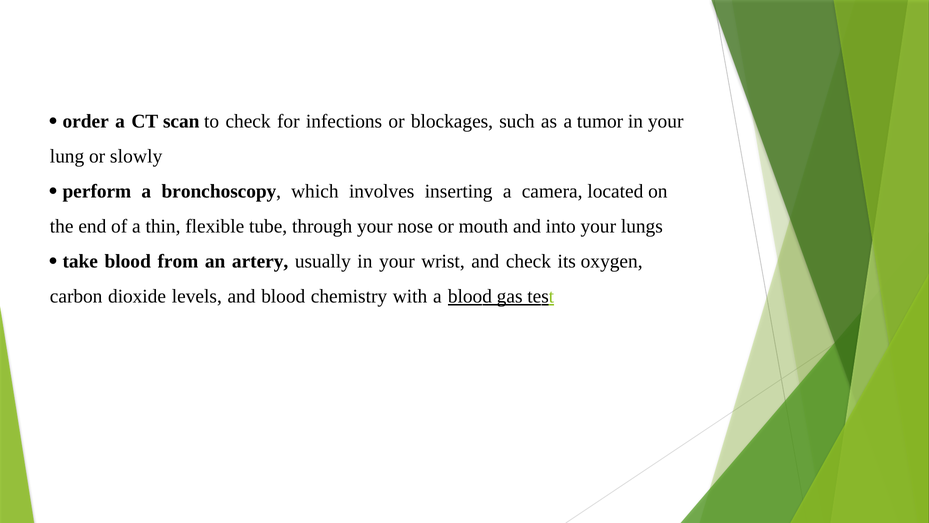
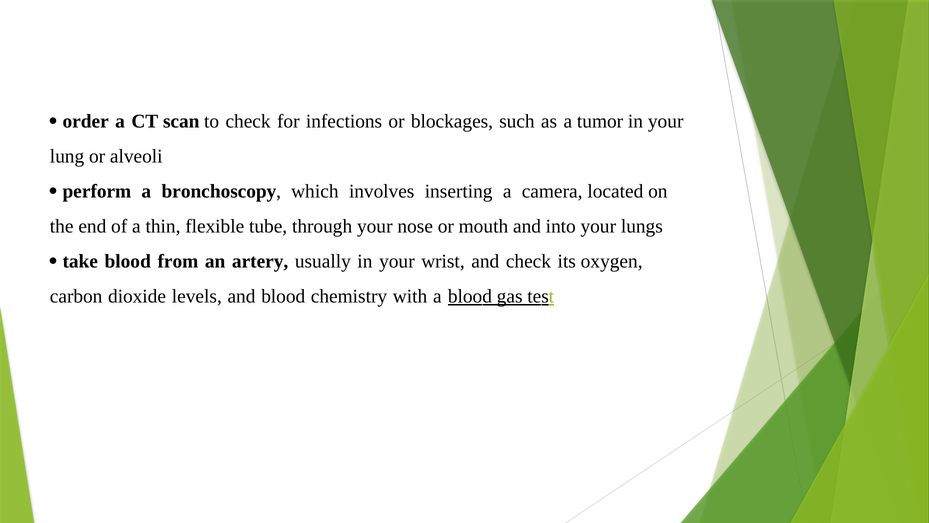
slowly: slowly -> alveoli (136, 156)
